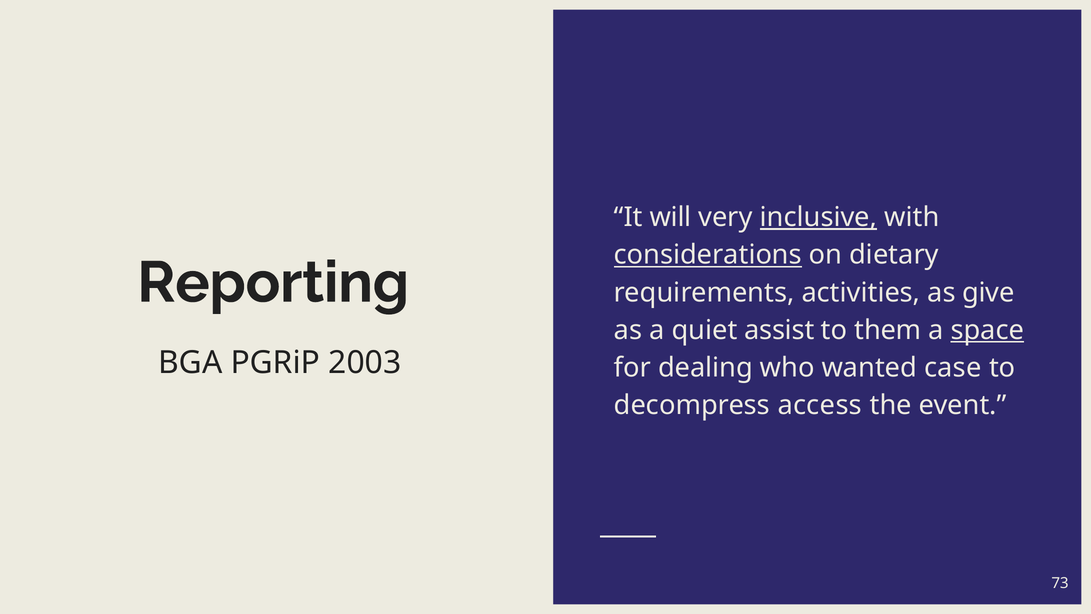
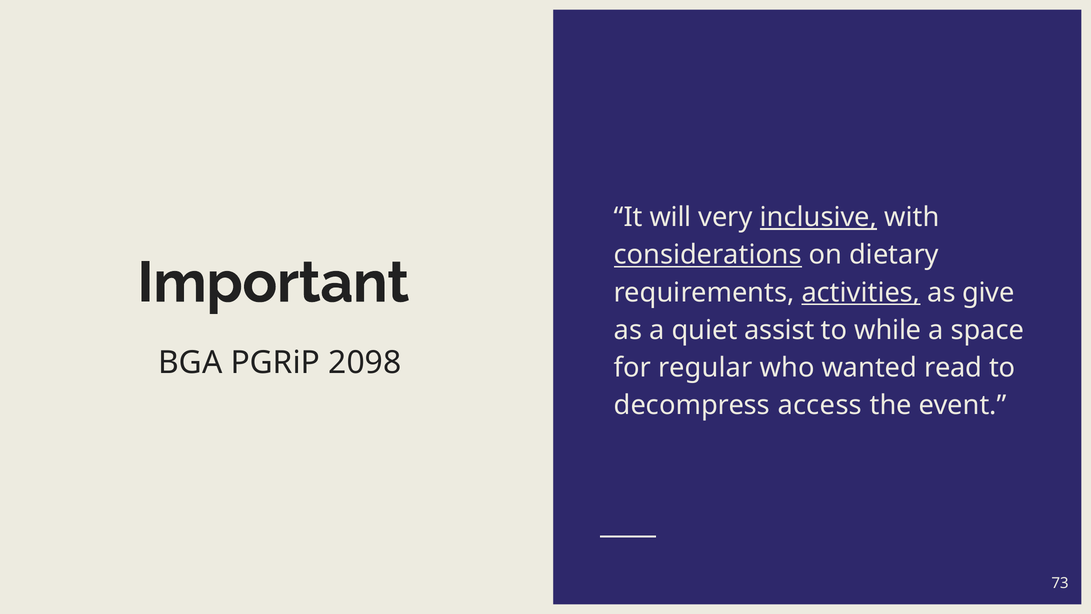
Reporting: Reporting -> Important (273, 283)
activities underline: none -> present (861, 292)
them: them -> while (888, 330)
space underline: present -> none (987, 330)
2003: 2003 -> 2098 (365, 363)
dealing: dealing -> regular (705, 368)
case: case -> read (953, 368)
